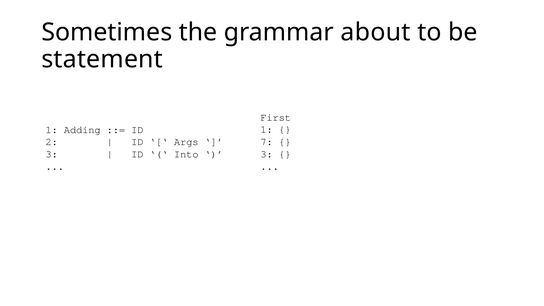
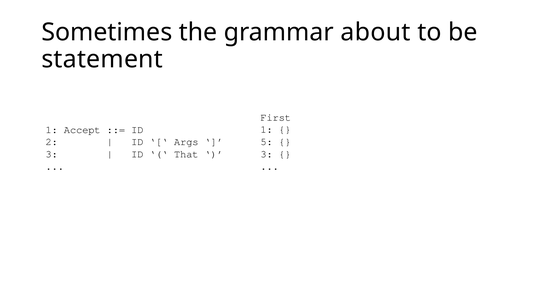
Adding: Adding -> Accept (82, 130)
7: 7 -> 5 (267, 142)
Into: Into -> That (186, 154)
